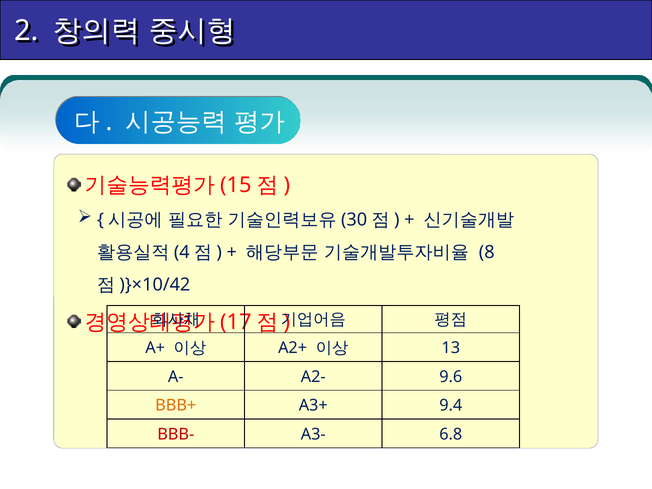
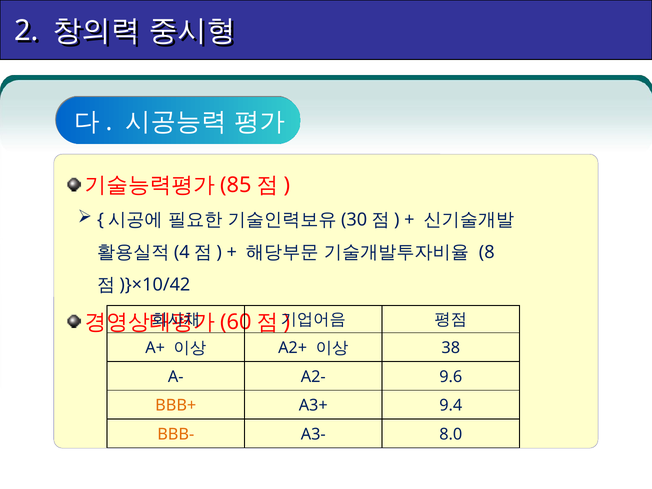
15: 15 -> 85 (236, 185)
17: 17 -> 60 (236, 322)
13: 13 -> 38 (451, 348)
BBB- colour: red -> orange (176, 434)
6.8: 6.8 -> 8.0 (451, 434)
